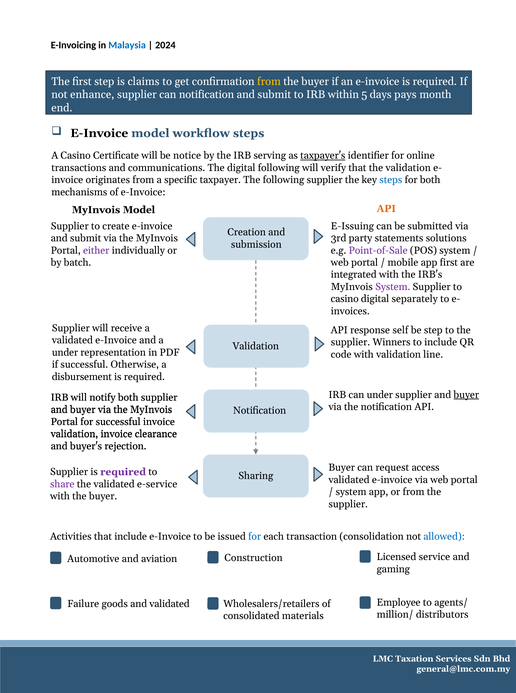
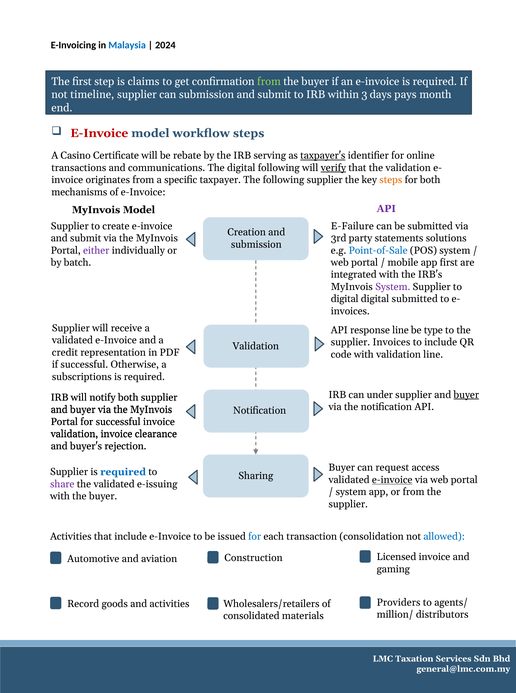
from colour: yellow -> light green (269, 81)
enhance: enhance -> timeline (92, 95)
can notification: notification -> submission (206, 95)
5: 5 -> 3 (364, 95)
E-Invoice colour: black -> red (99, 133)
notice: notice -> rebate (187, 155)
verify underline: none -> present (333, 168)
steps colour: blue -> orange (391, 180)
API colour: orange -> purple (386, 208)
E-Issuing: E-Issuing -> E-Failure (352, 226)
Point-of-Sale colour: purple -> blue (378, 250)
casino: casino -> digital (345, 299)
digital separately: separately -> submitted (415, 299)
response self: self -> line (401, 330)
be step: step -> type (433, 330)
supplier Winners: Winners -> Invoices (391, 342)
under: under -> credit (65, 352)
disbursement: disbursement -> subscriptions (82, 376)
required colour: purple -> blue (123, 471)
e-invoice underline: none -> present (392, 479)
e-service: e-service -> e-issuing (157, 483)
Licensed service: service -> invoice (434, 556)
Employee: Employee -> Providers (399, 602)
Failure: Failure -> Record (83, 603)
and validated: validated -> activities (169, 603)
